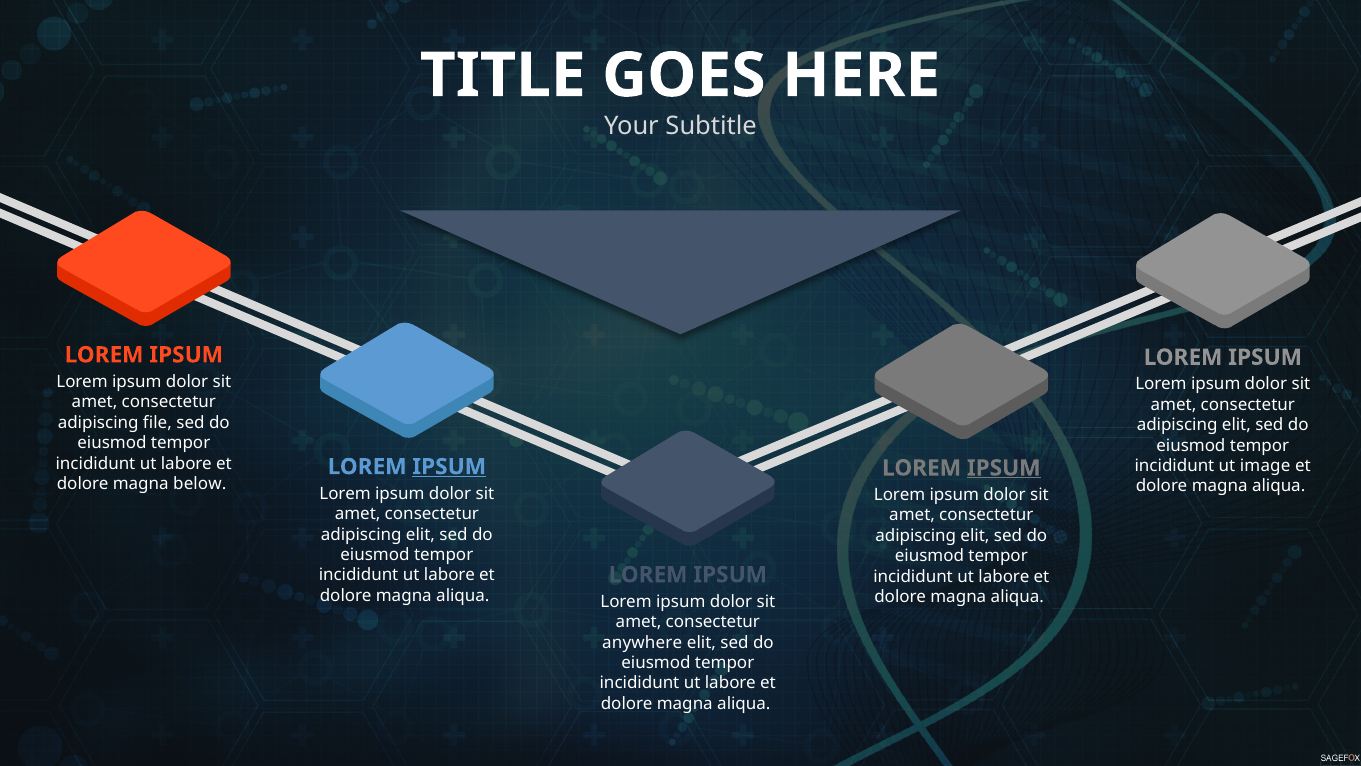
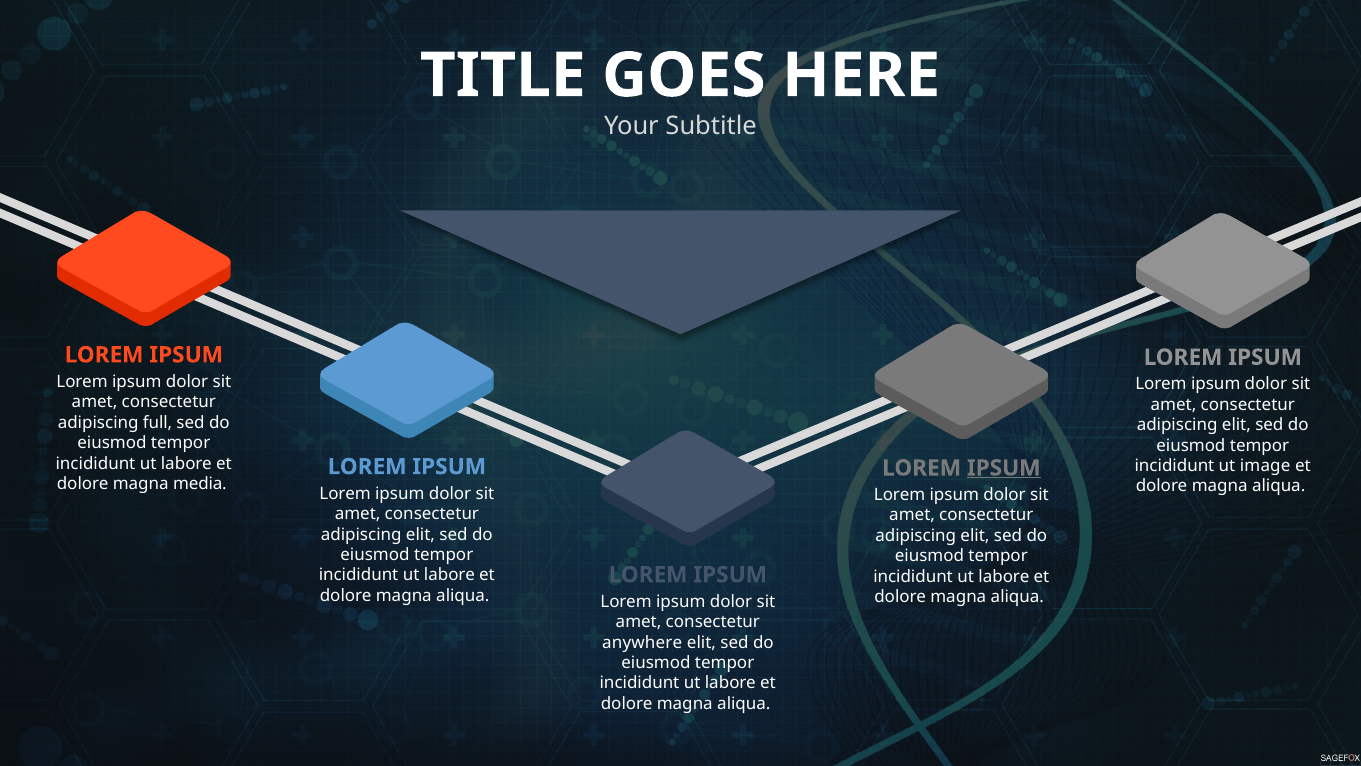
file: file -> full (158, 422)
IPSUM underline: present -> none (449, 466)
below: below -> media (200, 484)
